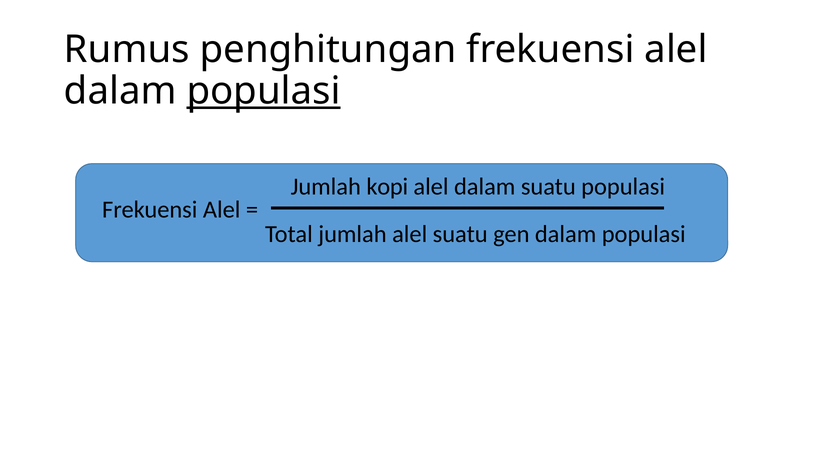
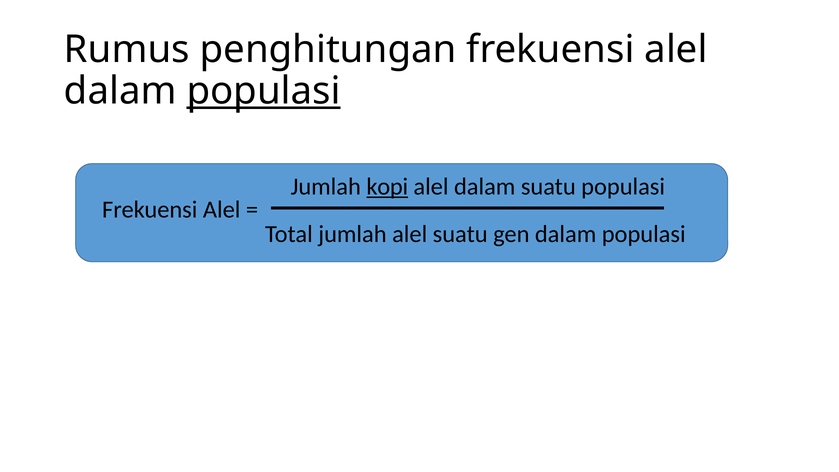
kopi underline: none -> present (387, 187)
